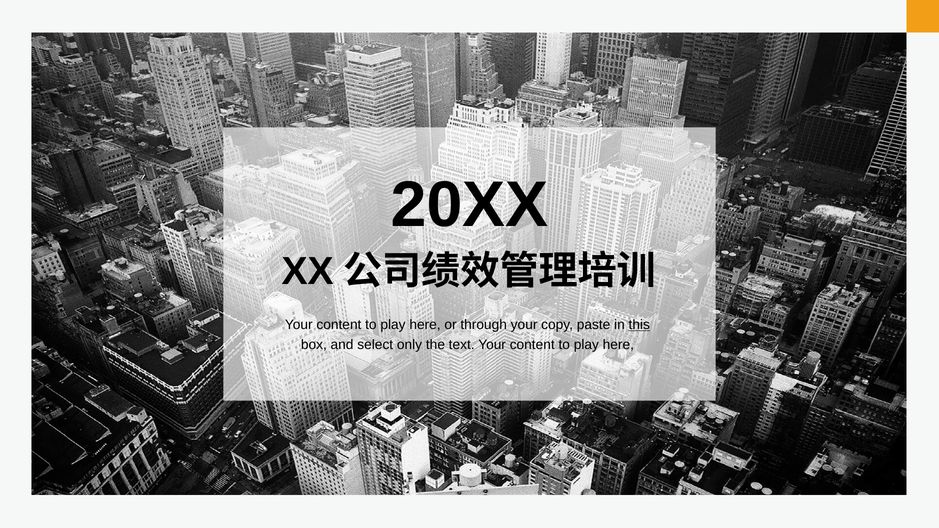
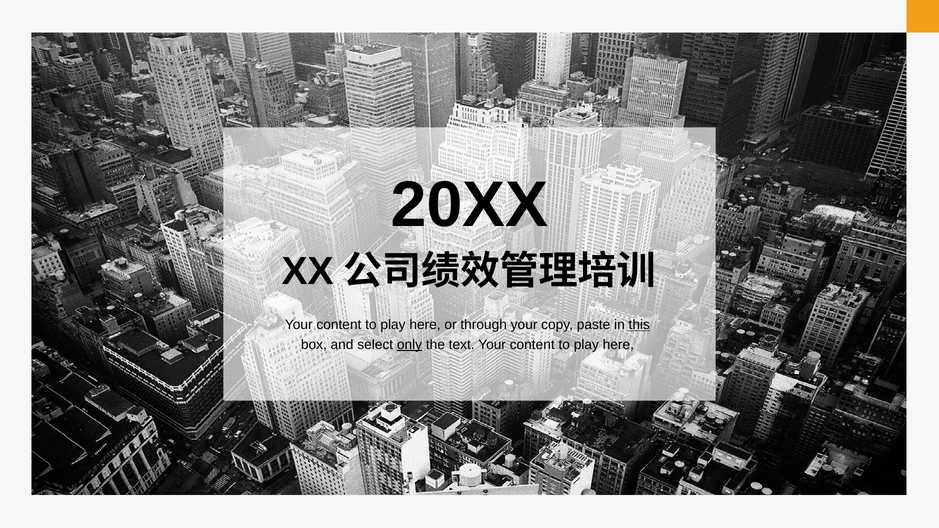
only underline: none -> present (410, 345)
